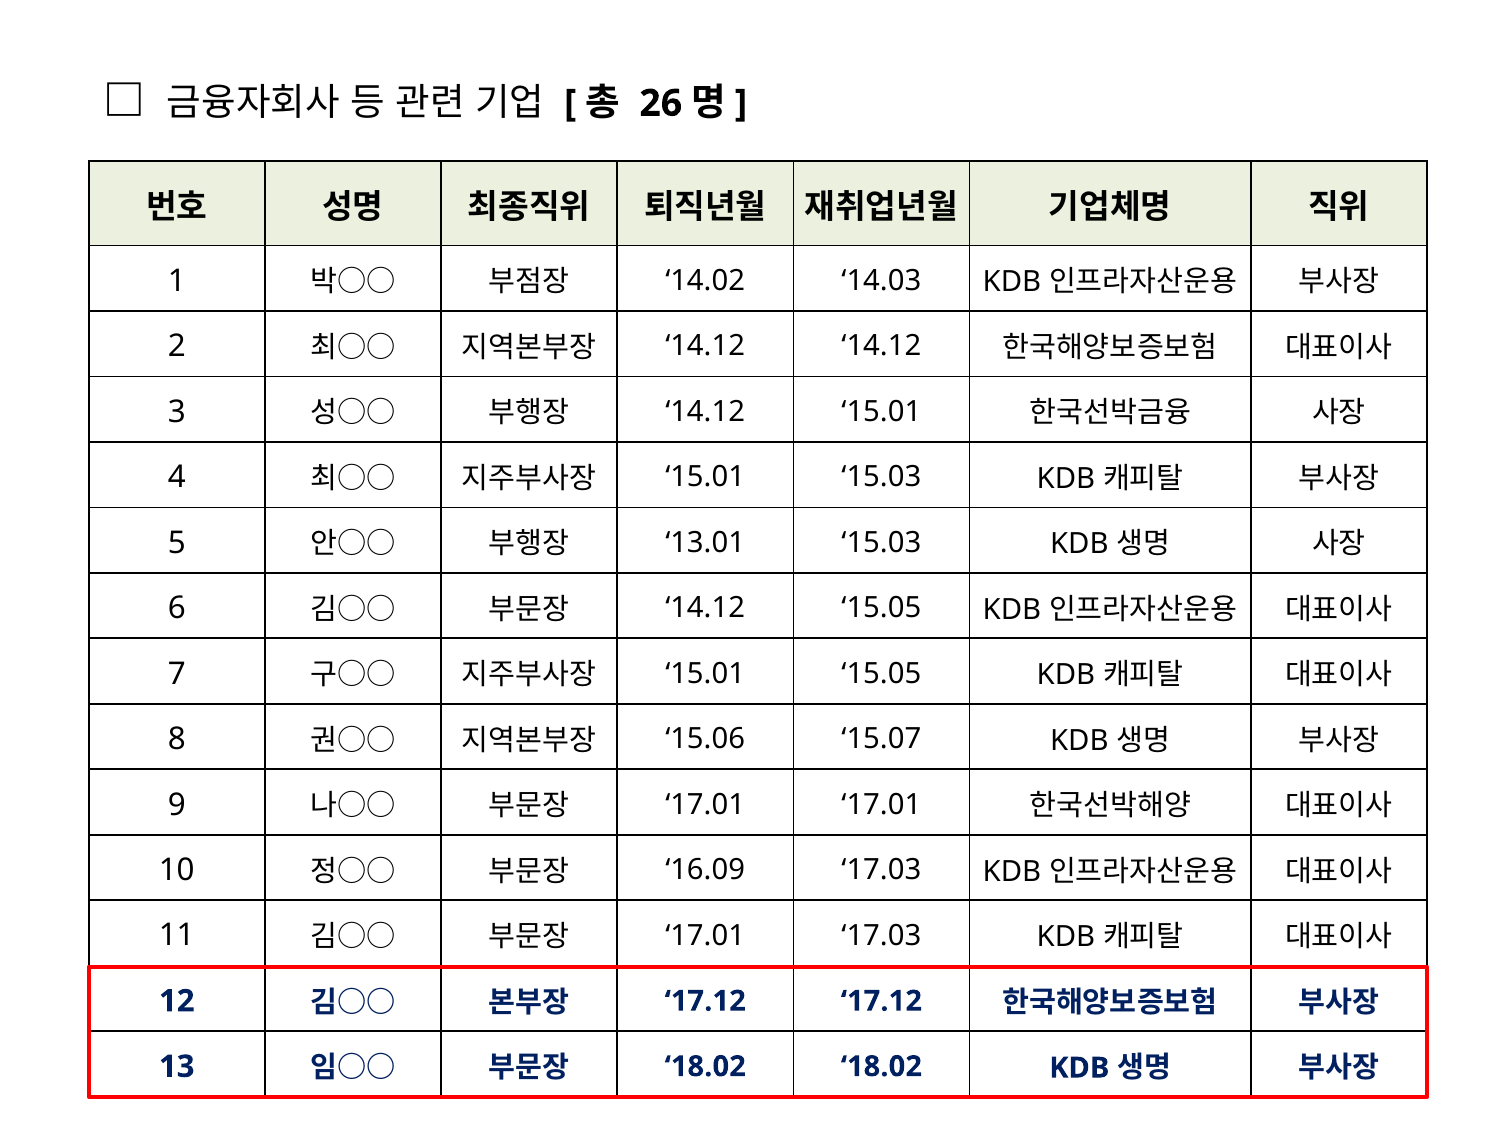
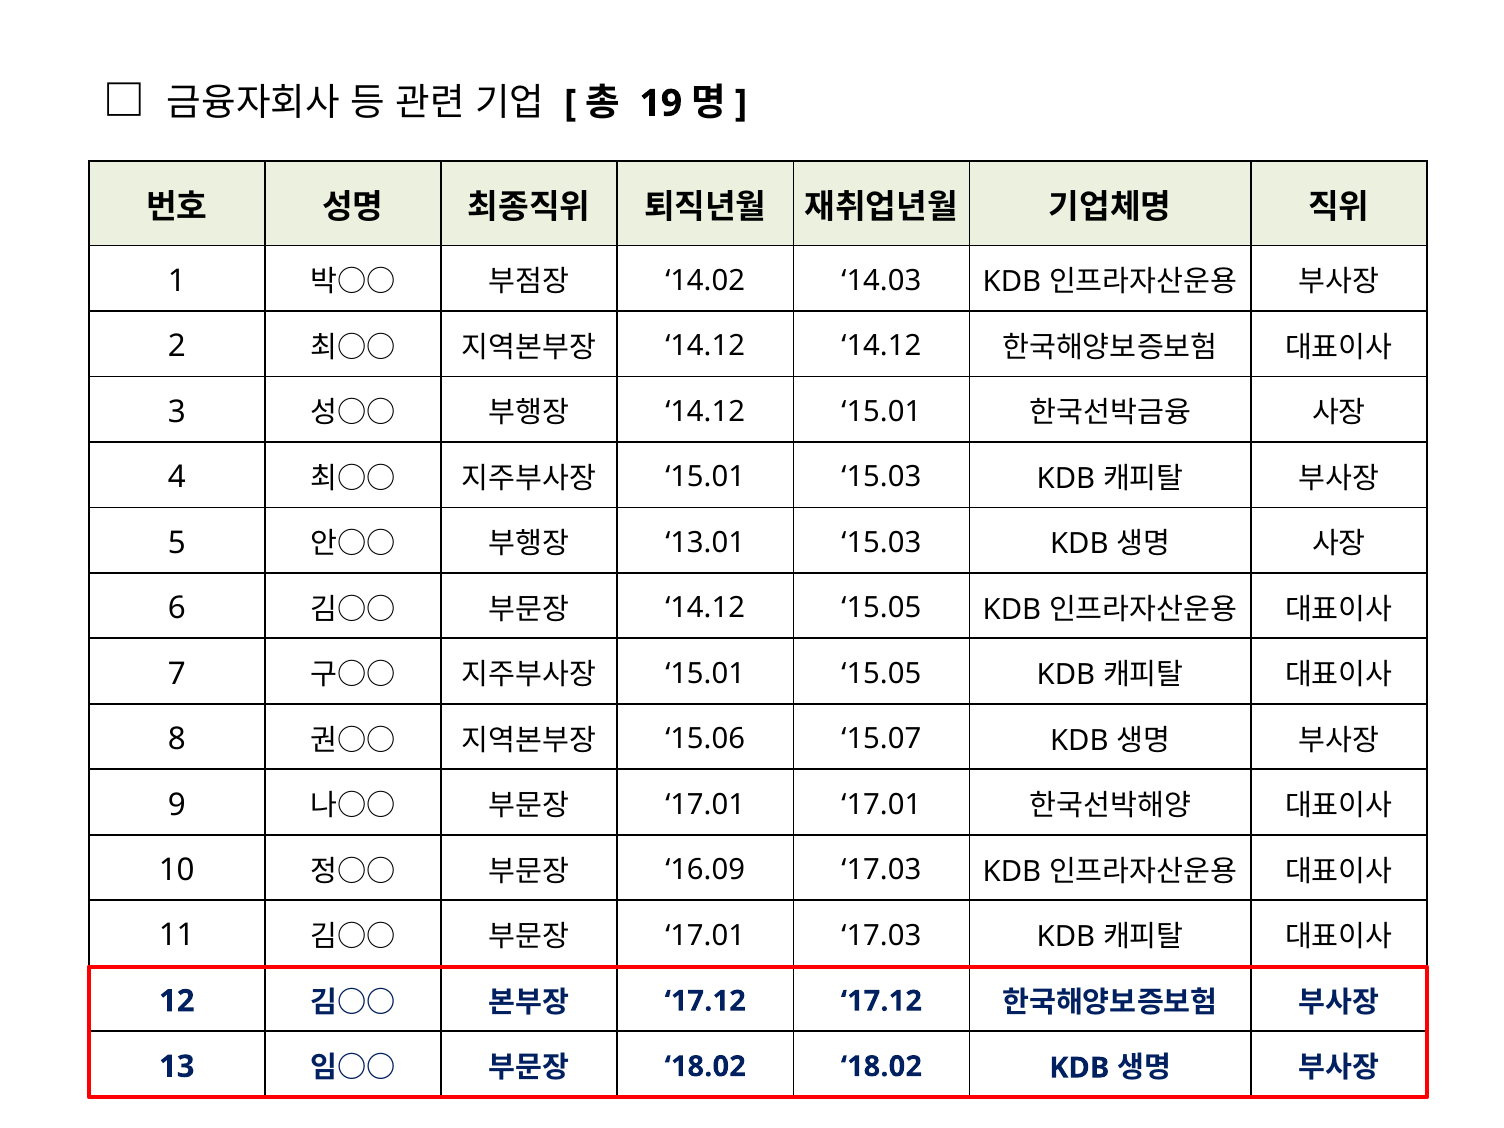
26: 26 -> 19 (661, 103)
